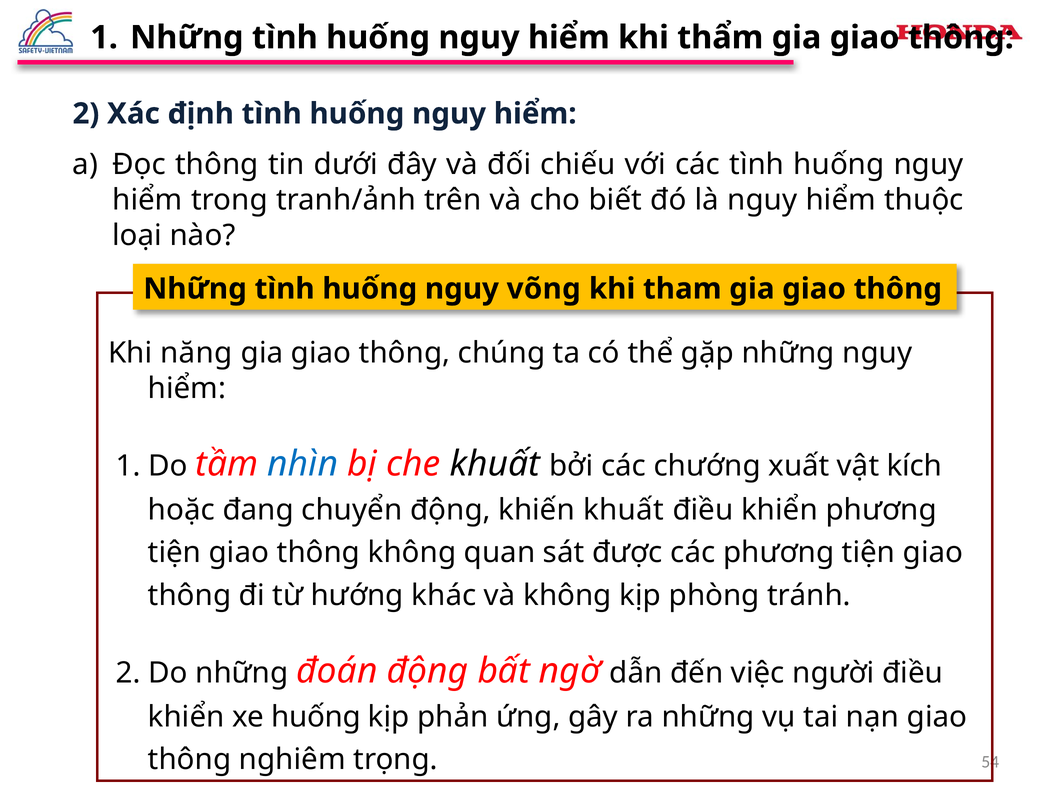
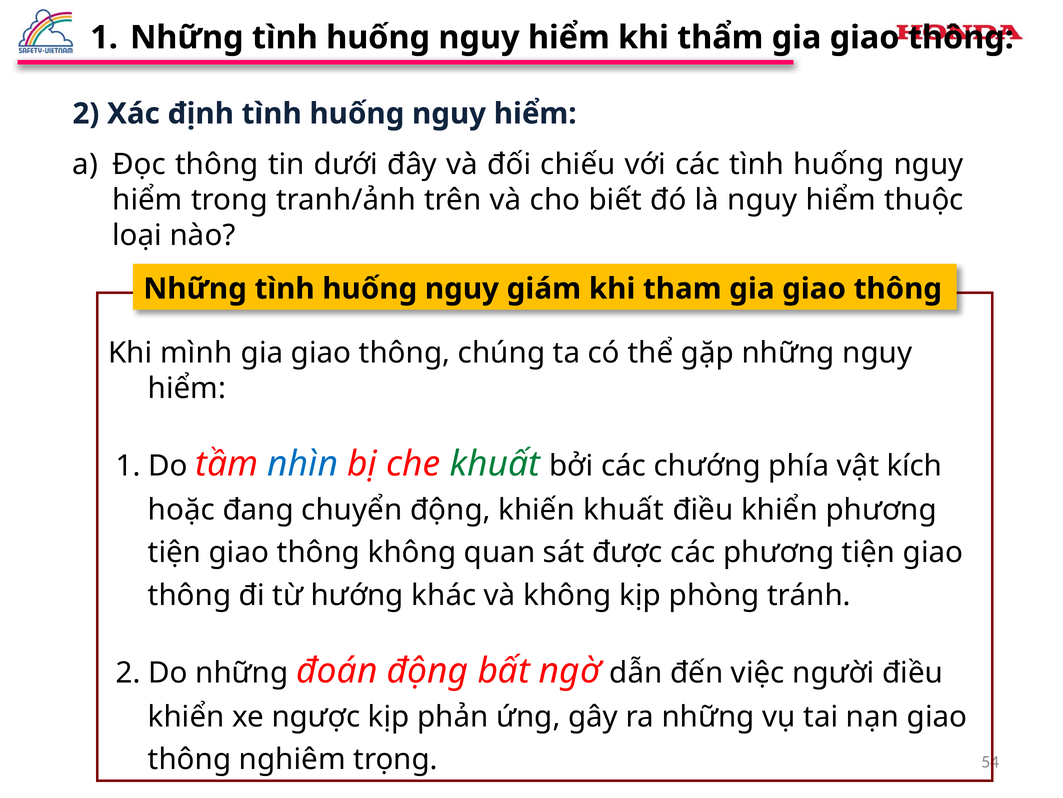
võng: võng -> giám (544, 289)
năng: năng -> mình (196, 353)
khuất colour: black -> green (495, 463)
xuất: xuất -> phía (799, 465)
xe huống: huống -> ngược (316, 716)
